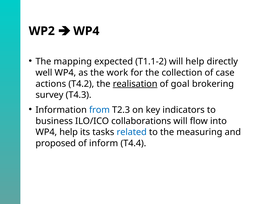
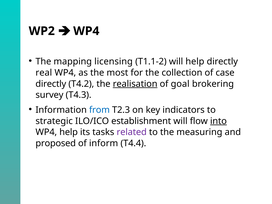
expected: expected -> licensing (114, 62)
well: well -> real (44, 73)
work: work -> most (117, 73)
actions: actions -> directly (51, 84)
business: business -> strategic (54, 121)
collaborations: collaborations -> establishment (141, 121)
into underline: none -> present (218, 121)
related colour: blue -> purple (132, 132)
